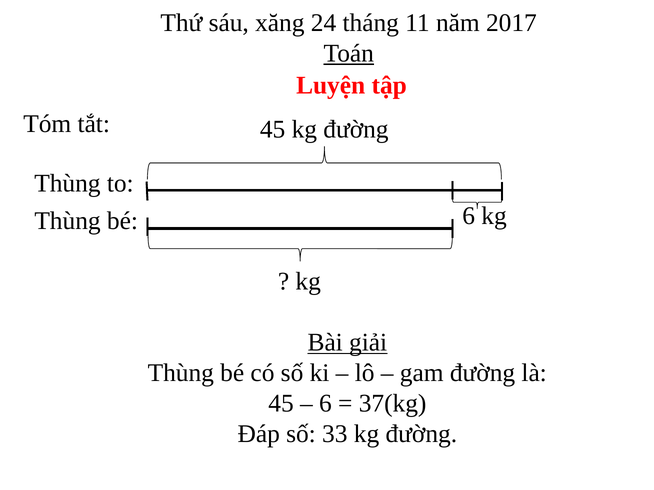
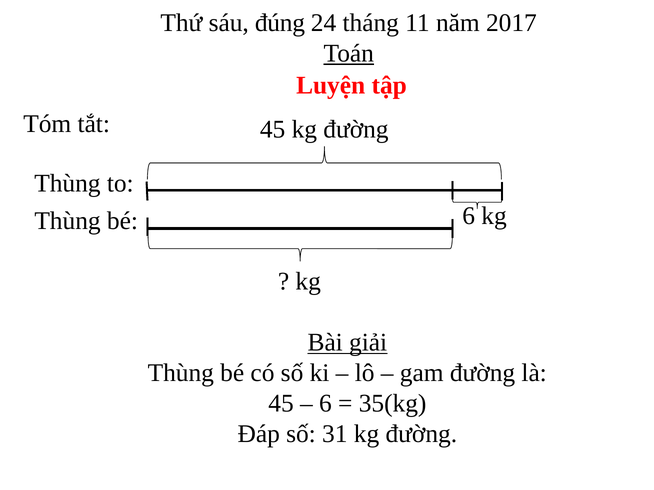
xăng: xăng -> đúng (280, 23)
37(kg: 37(kg -> 35(kg (393, 404)
33: 33 -> 31 (335, 434)
